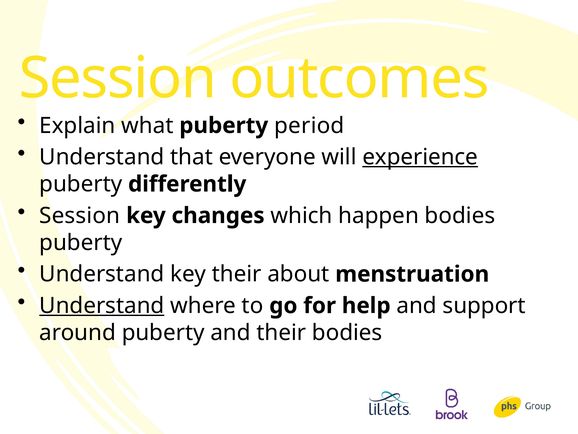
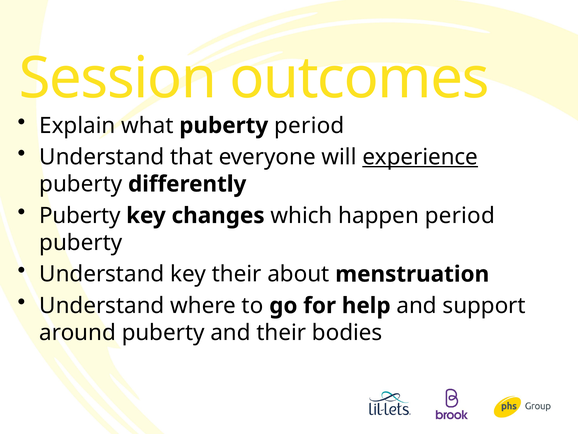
Session: Session -> Puberty (80, 215)
happen bodies: bodies -> period (460, 215)
Understand underline: present -> none (102, 305)
